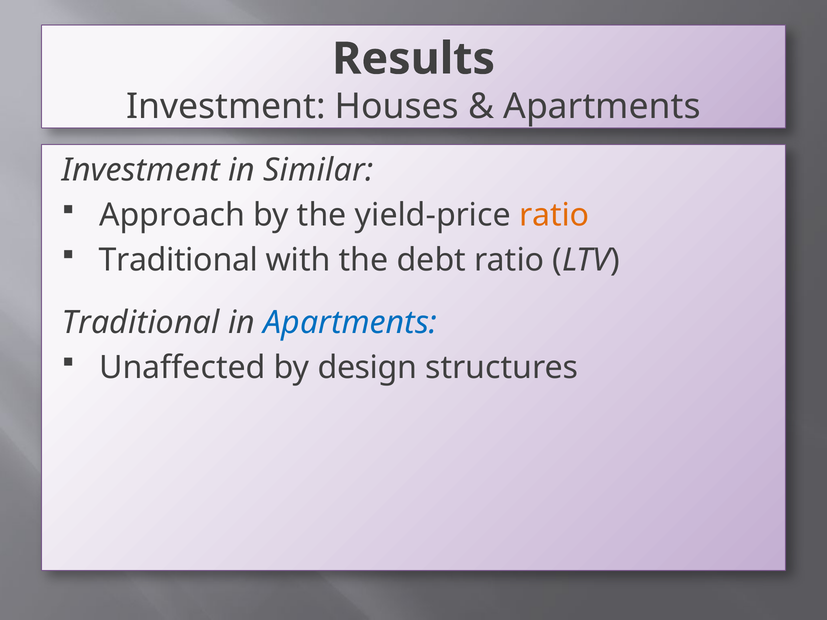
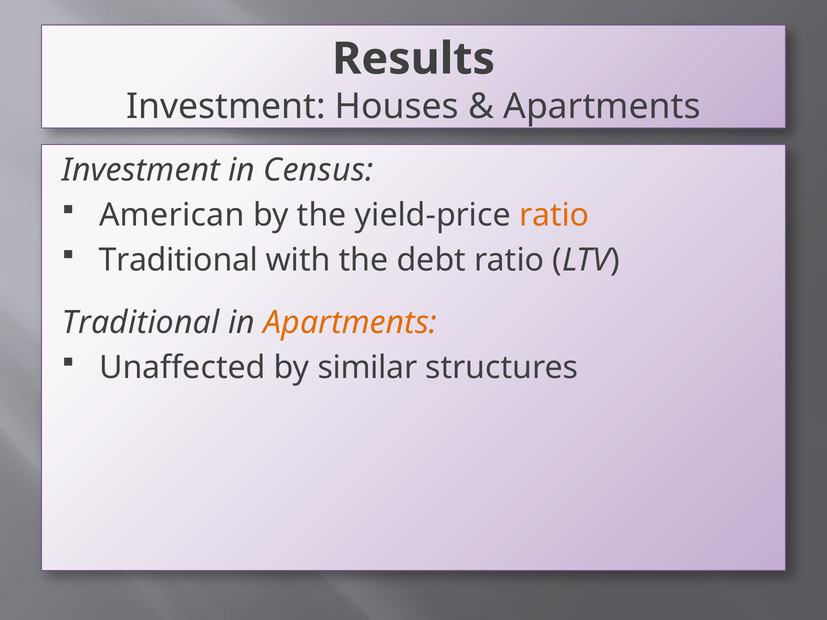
Similar: Similar -> Census (318, 170)
Approach: Approach -> American (172, 215)
Apartments colour: blue -> orange (350, 323)
design: design -> similar (367, 368)
